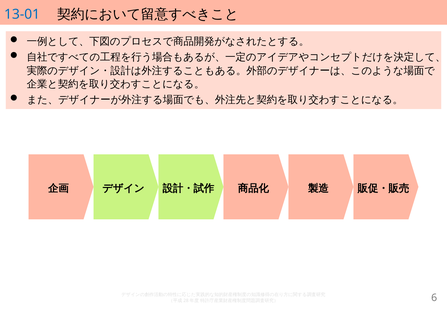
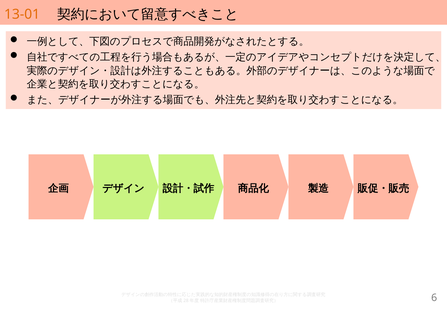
13-01 colour: blue -> orange (22, 14)
